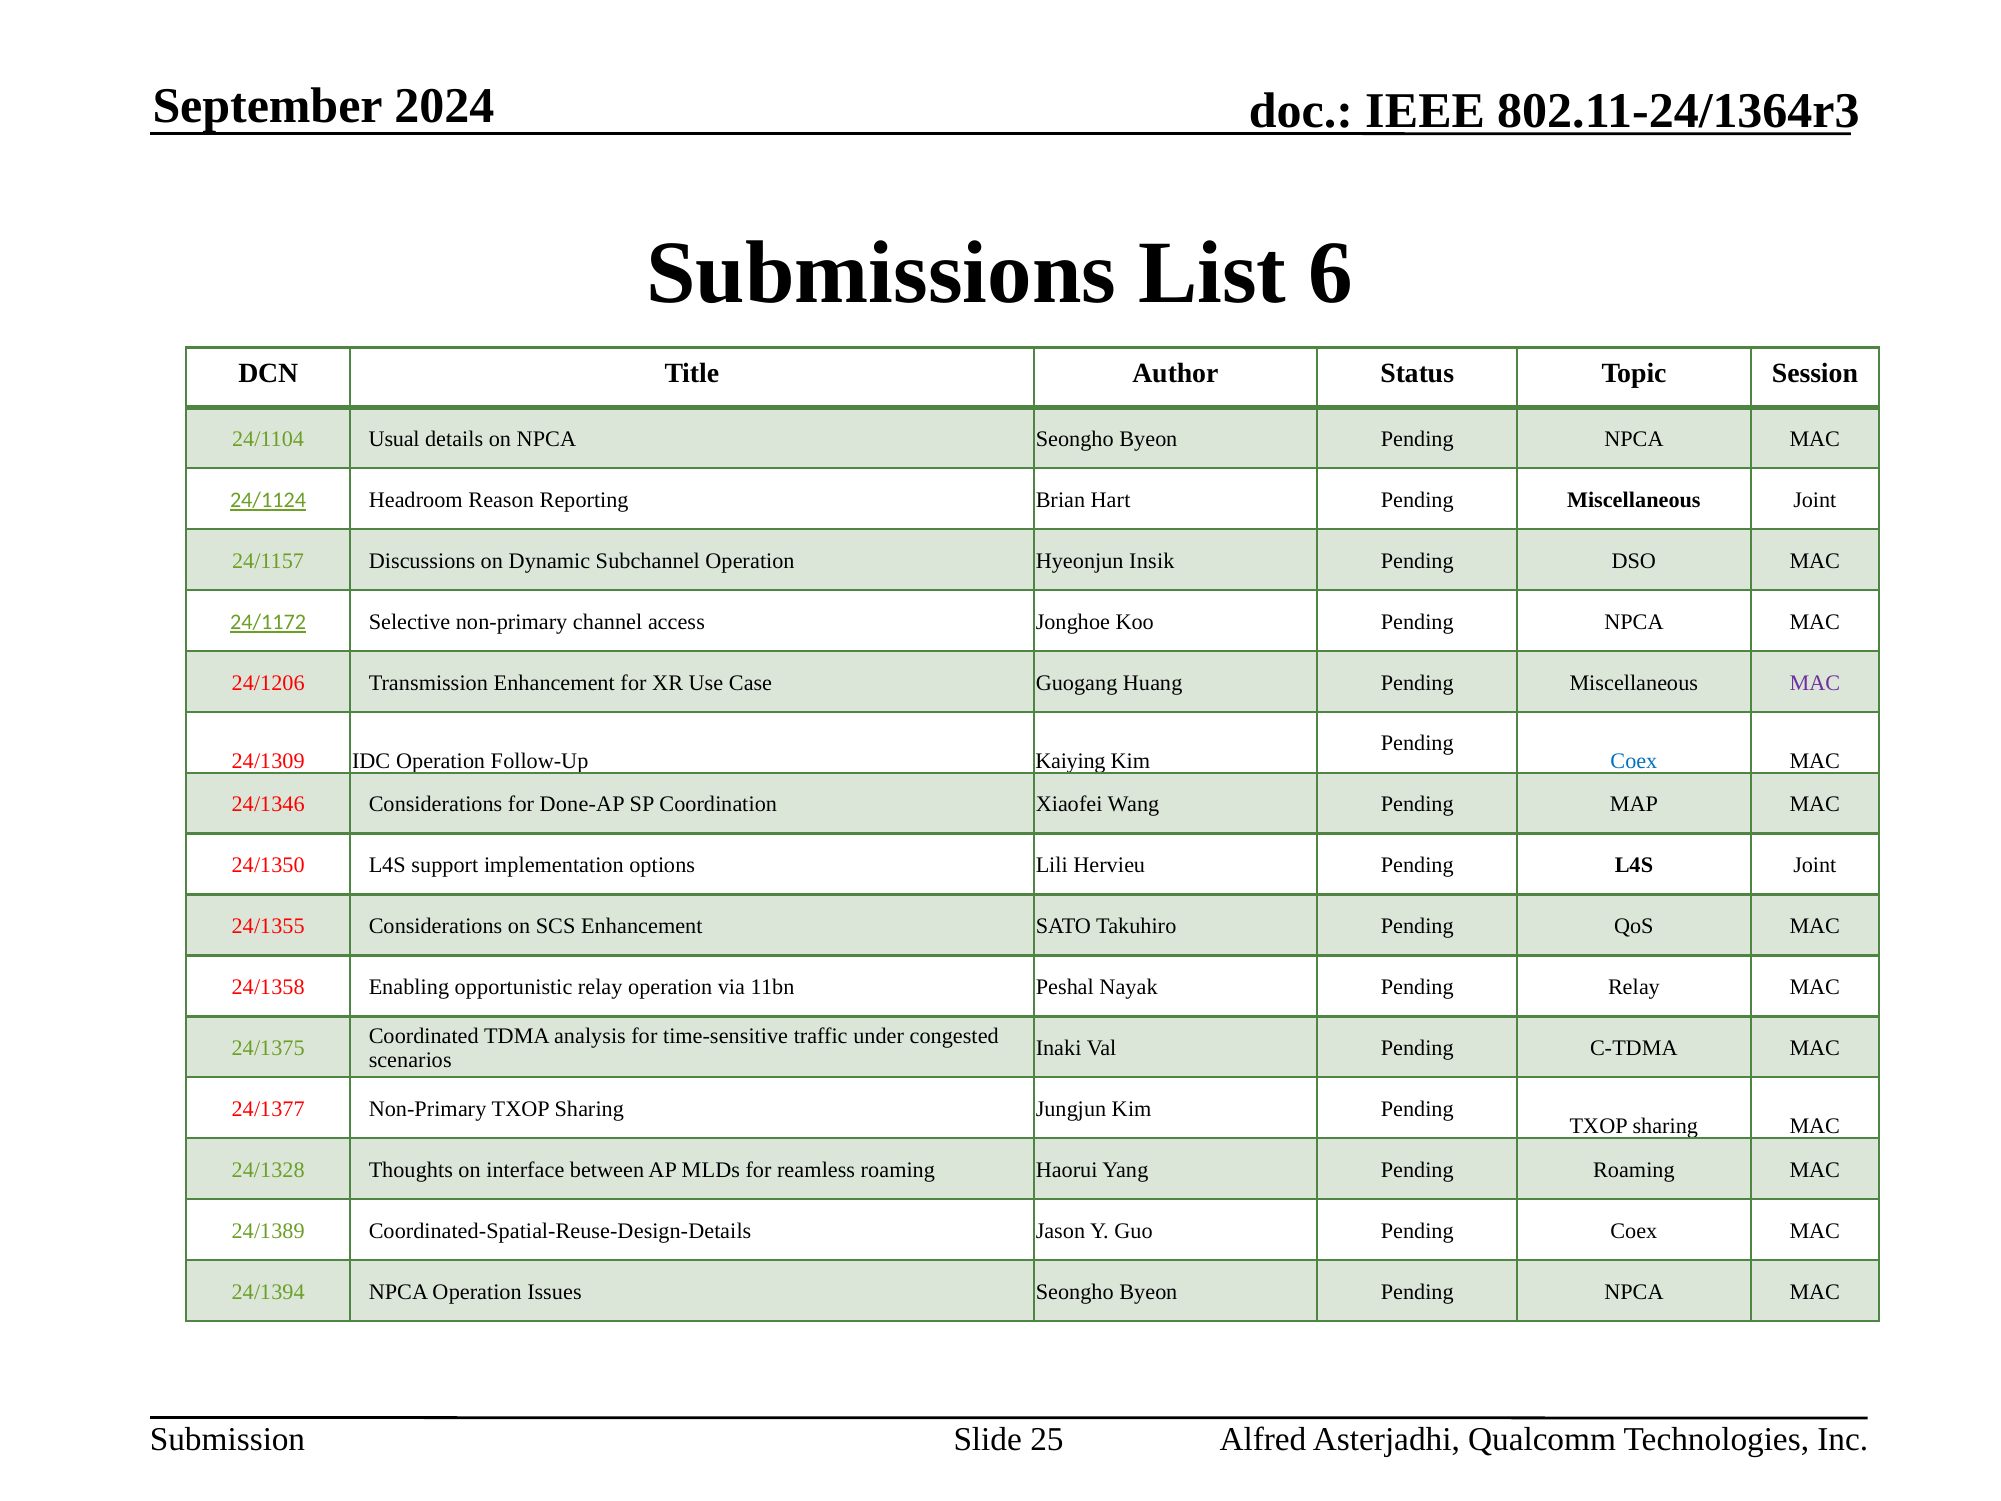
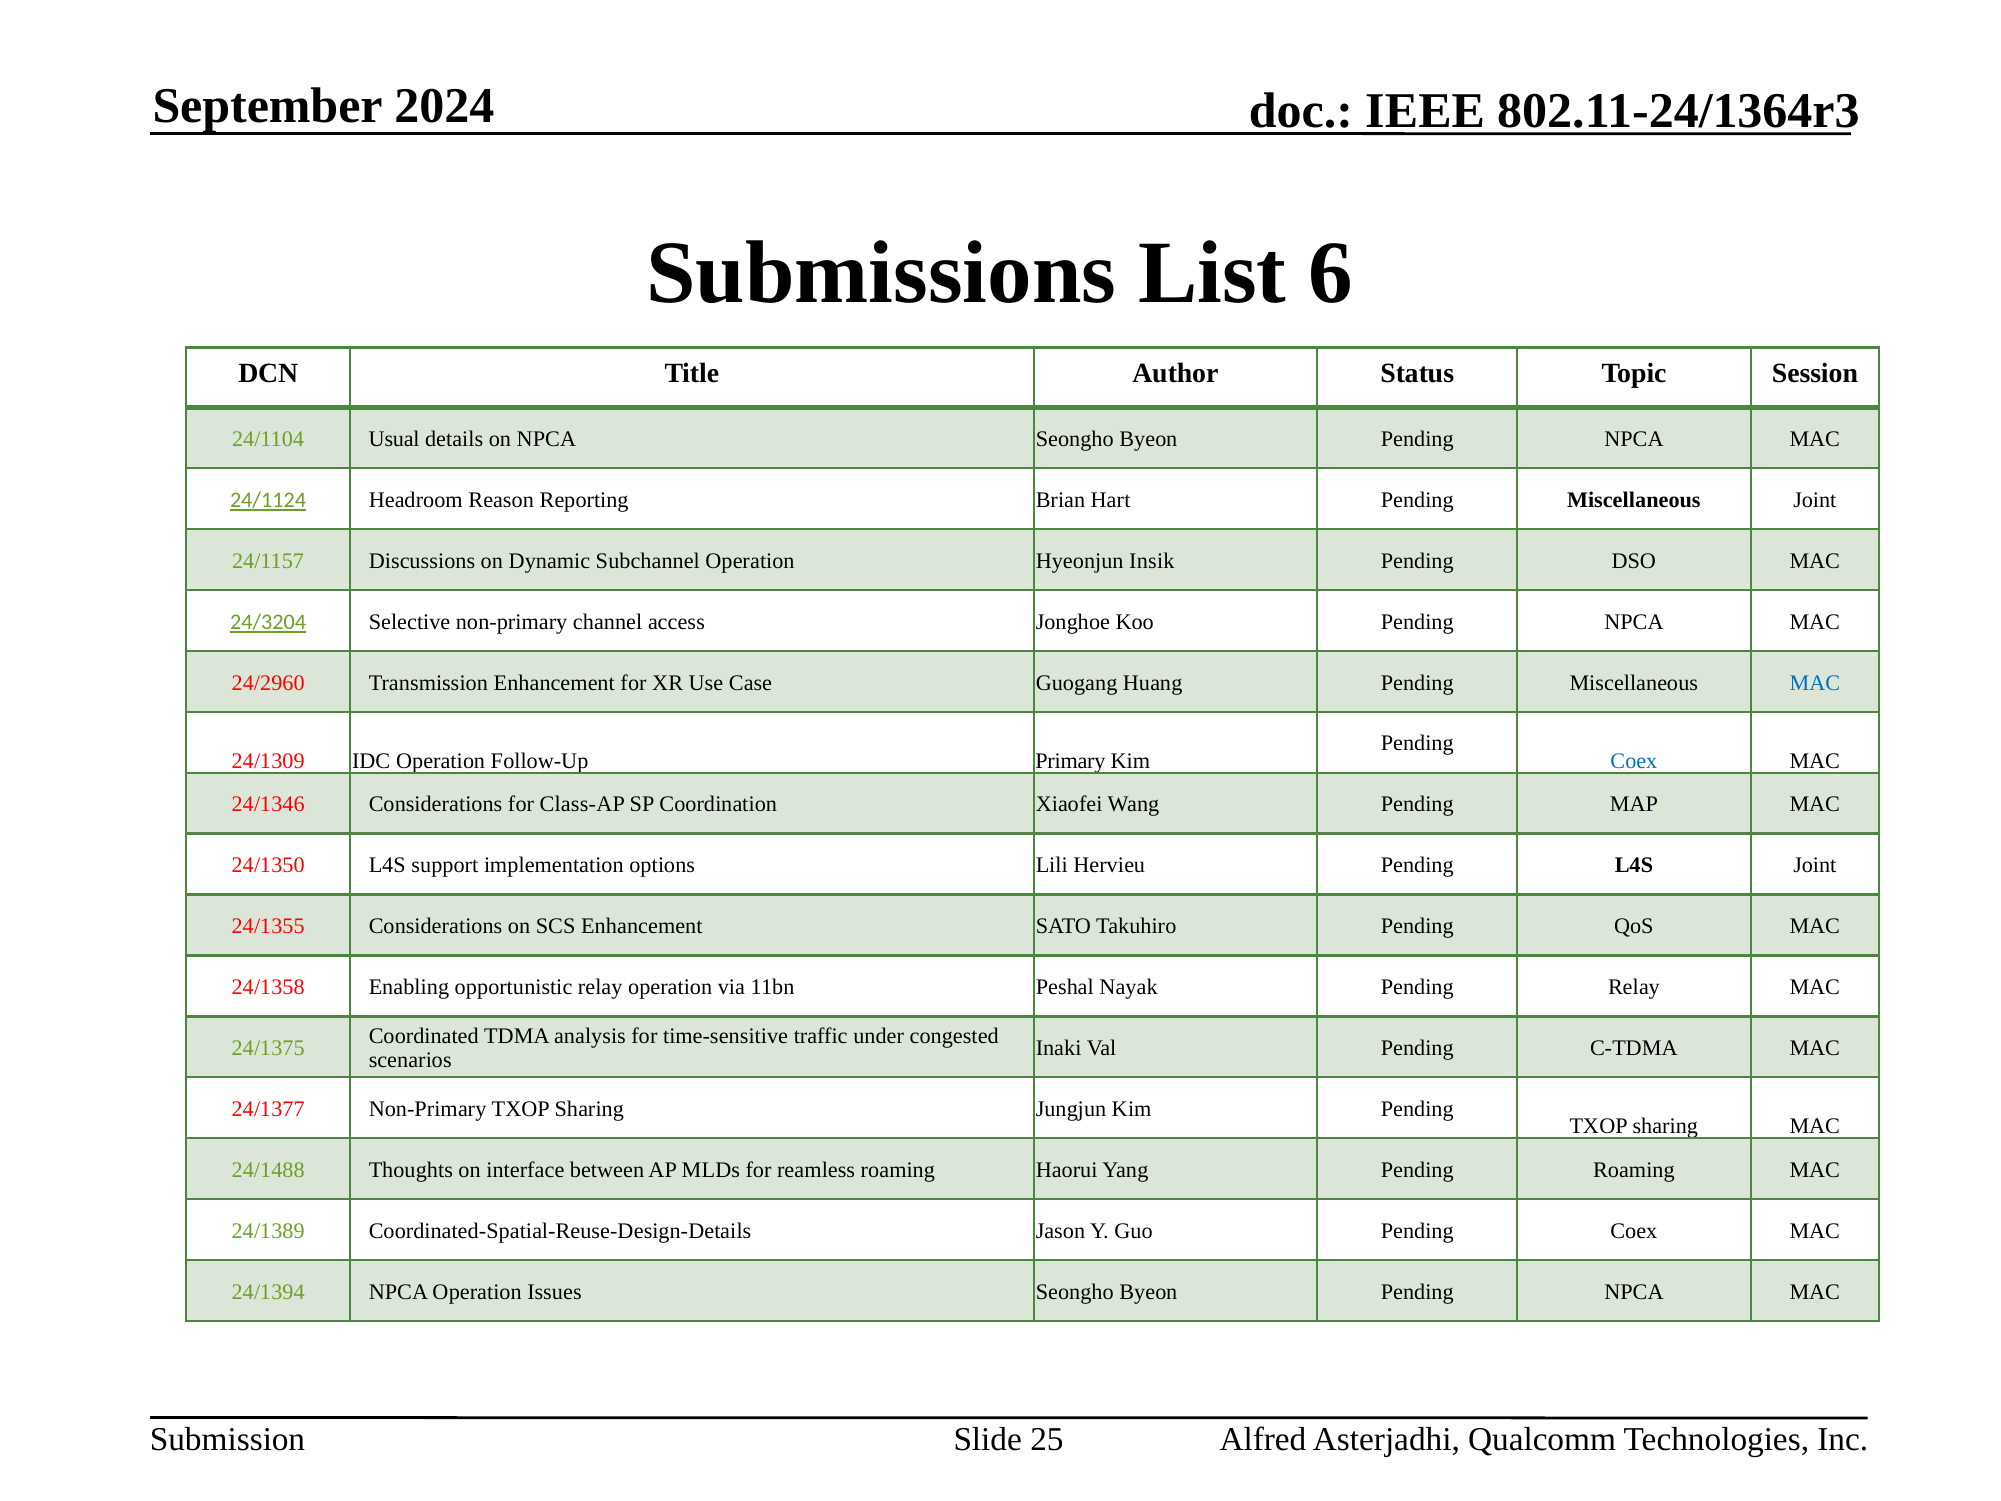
24/1172: 24/1172 -> 24/3204 (268, 622)
24/1206: 24/1206 -> 24/2960 (268, 683)
MAC colour: purple -> blue (1815, 683)
Kaiying: Kaiying -> Primary (1070, 761)
Done-AP: Done-AP -> Class-AP (582, 804)
24/1328: 24/1328 -> 24/1488 (268, 1170)
